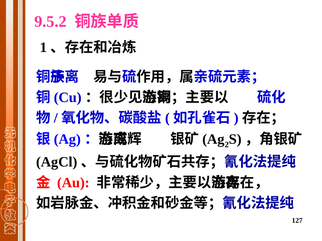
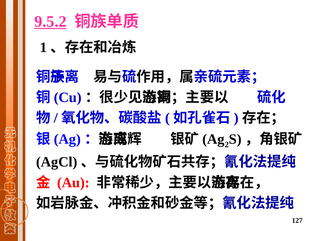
9.5.2 underline: none -> present (51, 22)
